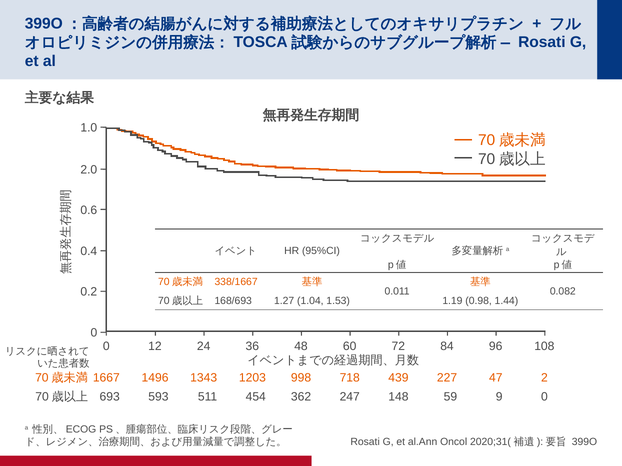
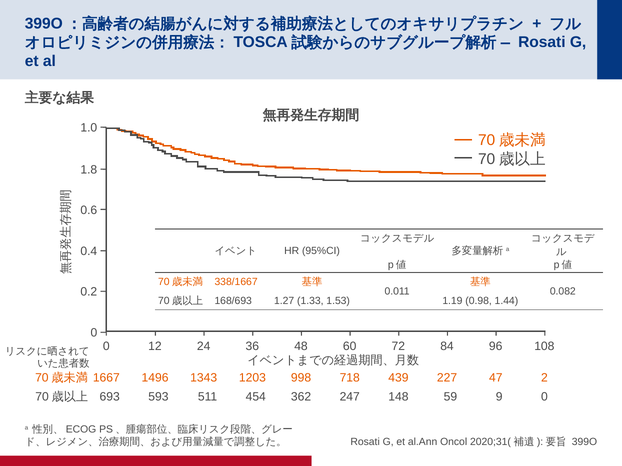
2.0: 2.0 -> 1.8 (89, 170)
1.04: 1.04 -> 1.33 (310, 301)
